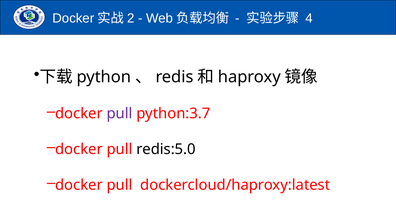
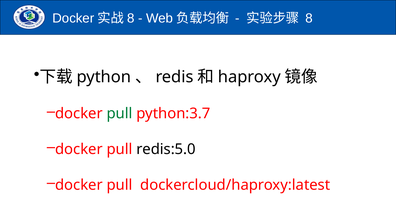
2: 2 -> 8 (131, 18)
4: 4 -> 8 (309, 18)
pull colour: purple -> green (120, 113)
